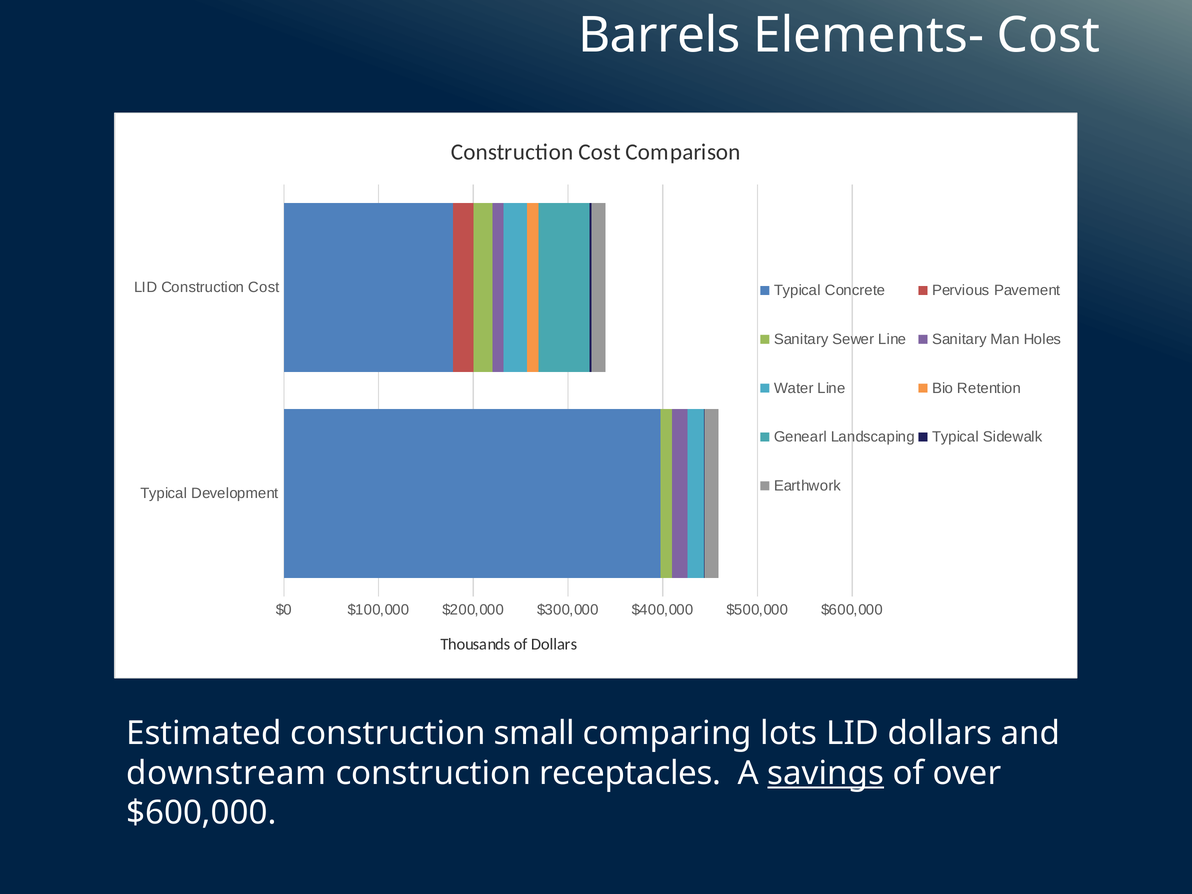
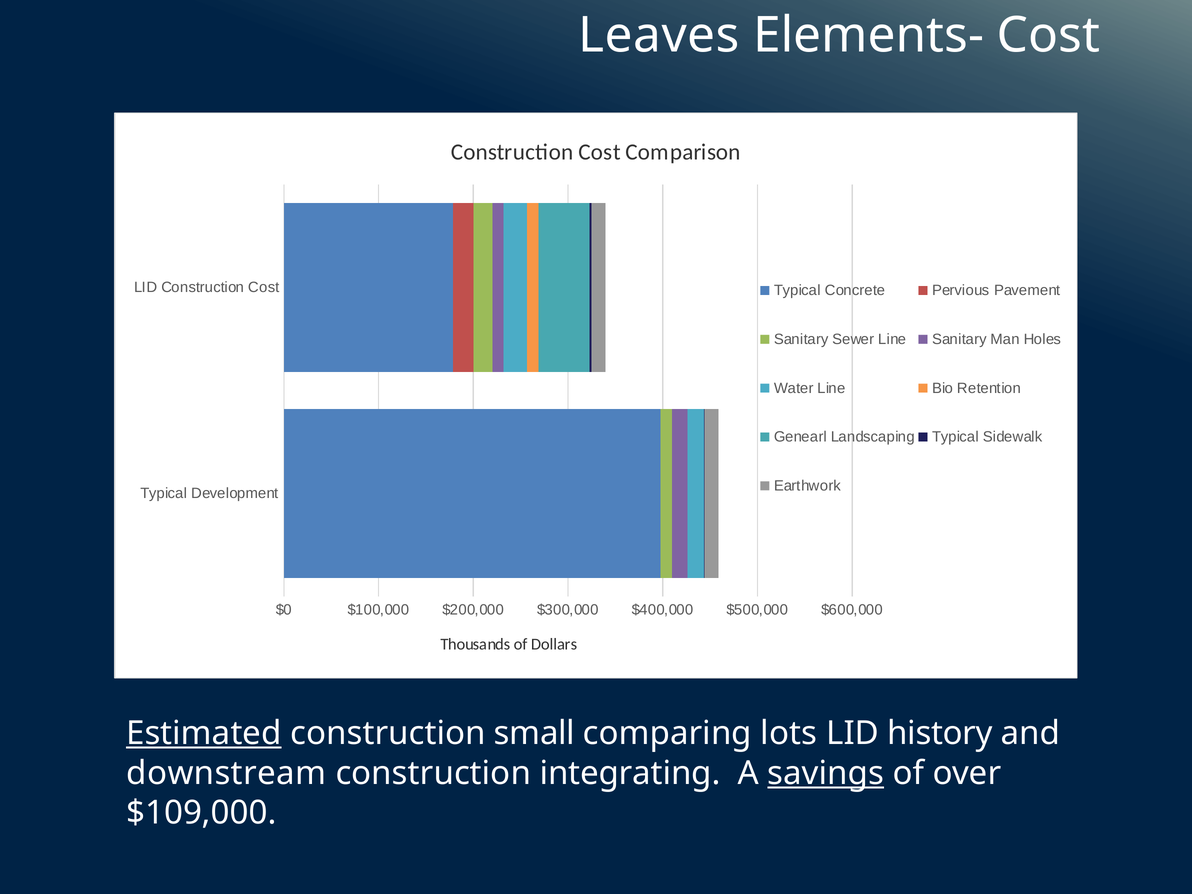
Barrels: Barrels -> Leaves (659, 35)
Estimated underline: none -> present (204, 733)
LID dollars: dollars -> history (940, 733)
receptacles: receptacles -> integrating (630, 773)
$600,000: $600,000 -> $109,000 (201, 813)
